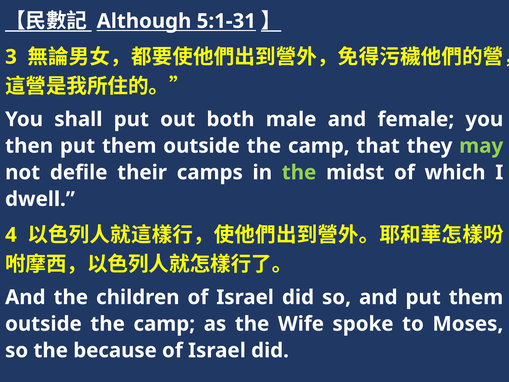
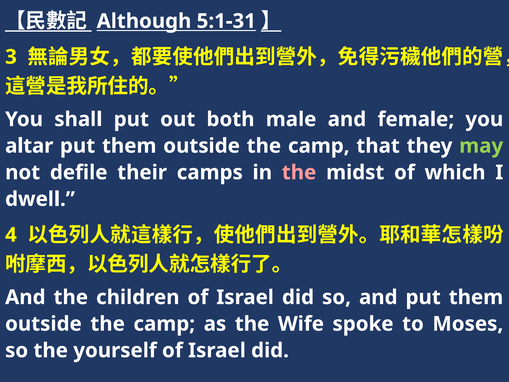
then: then -> altar (29, 146)
the colour: light green -> pink (299, 172)
because: because -> yourself (115, 350)
